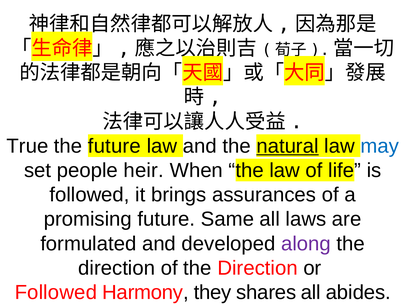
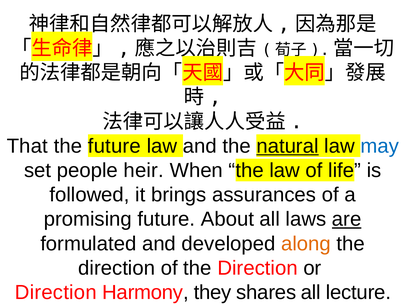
True: True -> That (27, 146)
Same: Same -> About (227, 219)
are underline: none -> present (347, 219)
along colour: purple -> orange (306, 244)
Followed: Followed -> Direction (56, 293)
abides: abides -> lecture (358, 293)
